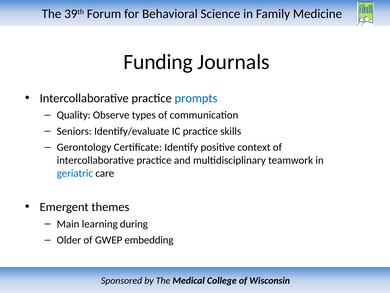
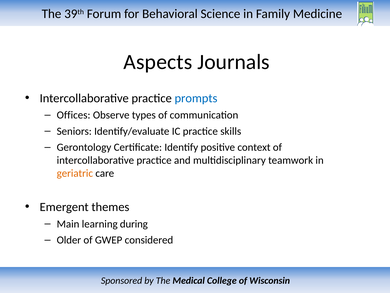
Funding: Funding -> Aspects (158, 62)
Quality: Quality -> Offices (74, 115)
geriatric colour: blue -> orange (75, 173)
embedding: embedding -> considered (149, 240)
